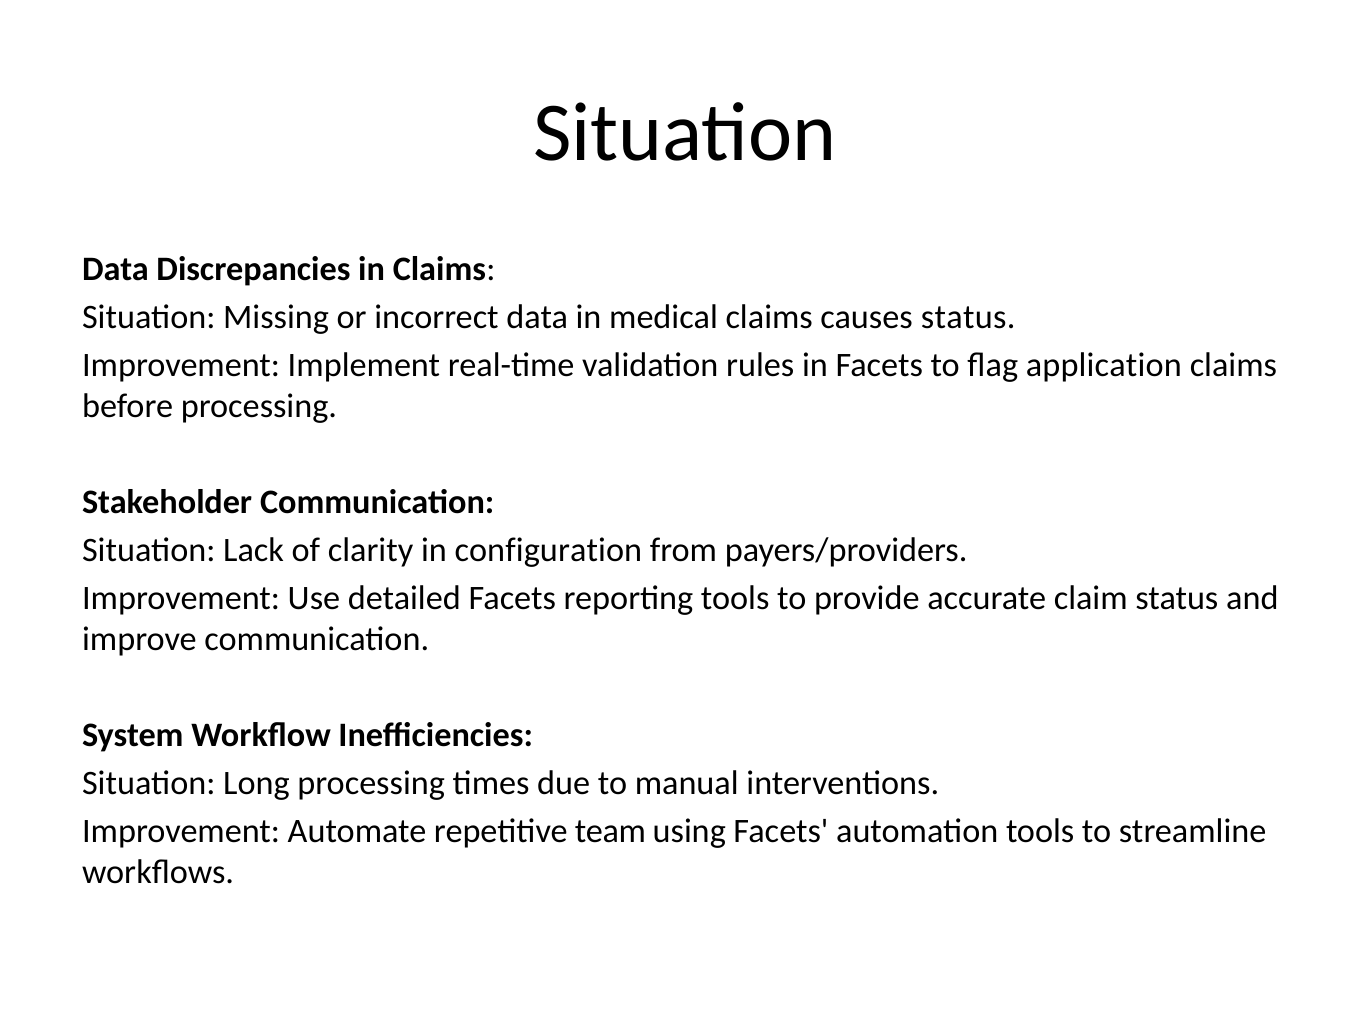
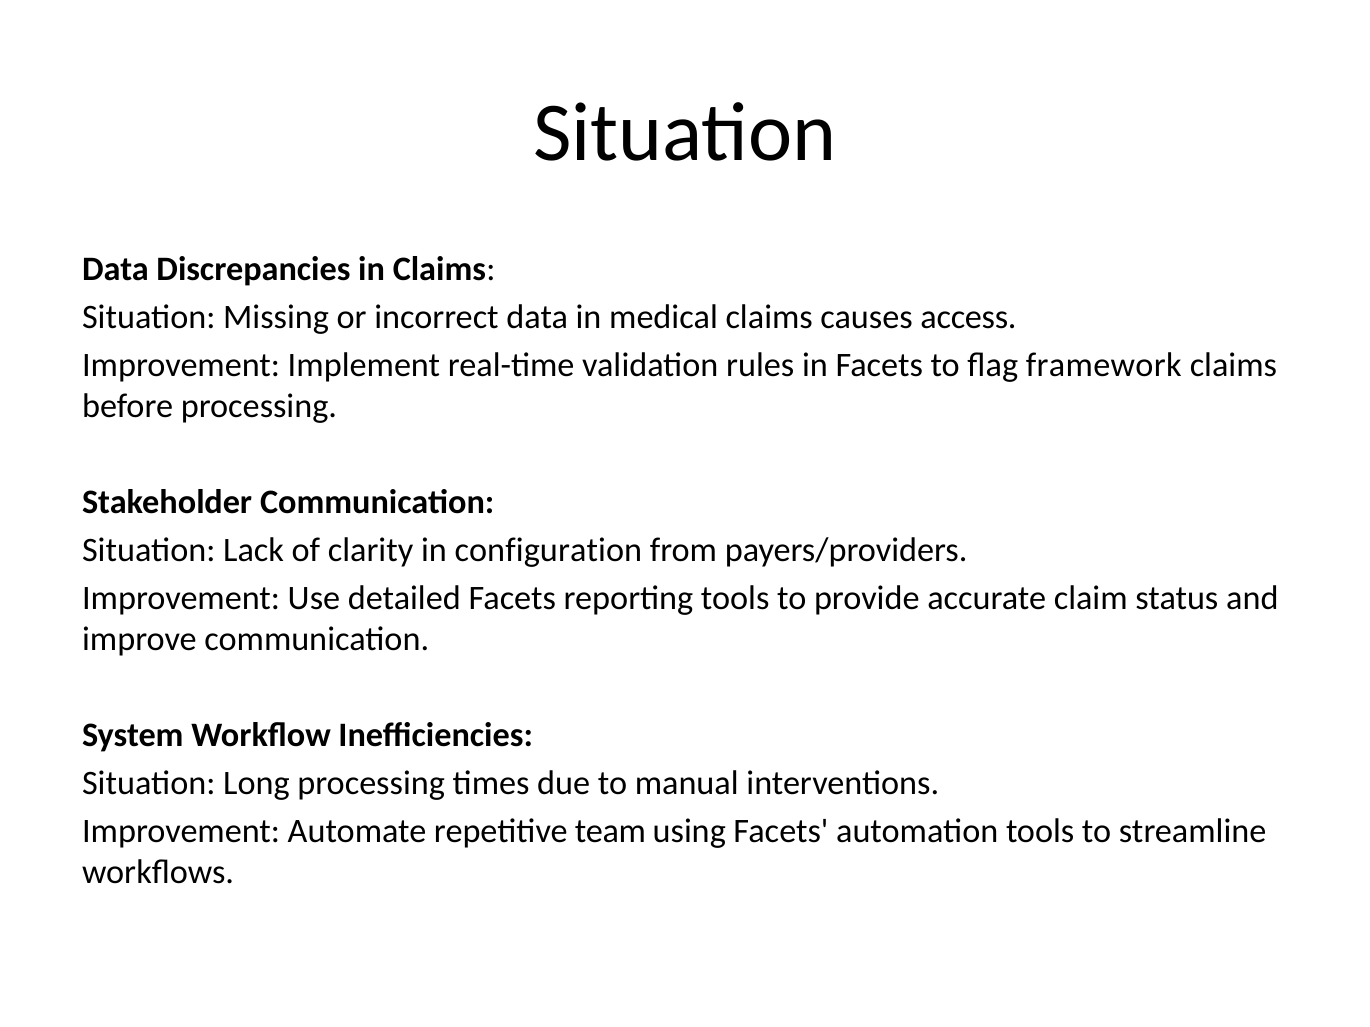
causes status: status -> access (969, 317)
application: application -> framework (1104, 365)
